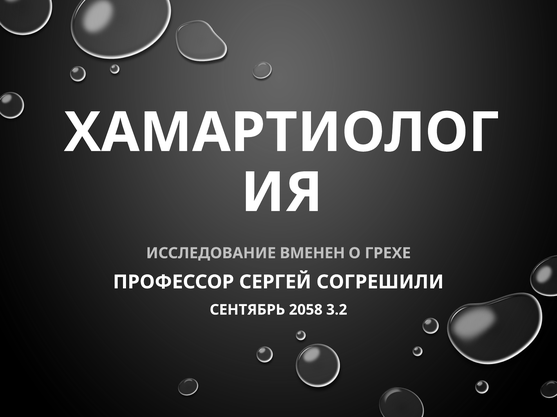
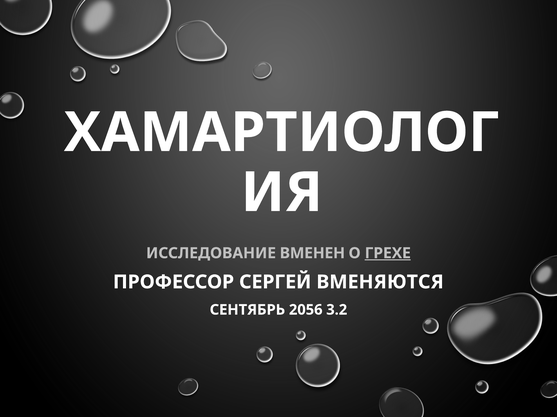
ГРЕХЕ underline: none -> present (388, 254)
СОГРЕШИЛИ: СОГРЕШИЛИ -> ВМЕНЯЮТСЯ (380, 282)
2058: 2058 -> 2056 (306, 310)
